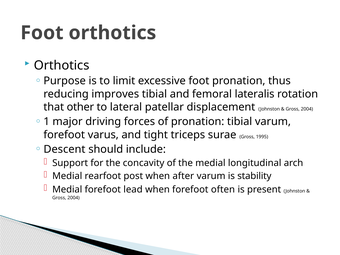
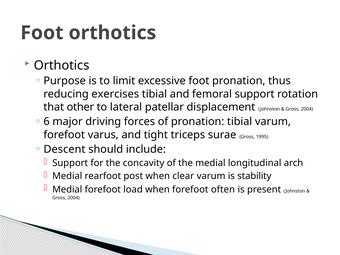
improves: improves -> exercises (115, 94)
femoral lateralis: lateralis -> support (255, 94)
1: 1 -> 6 (47, 122)
after: after -> clear (183, 176)
lead: lead -> load (133, 189)
